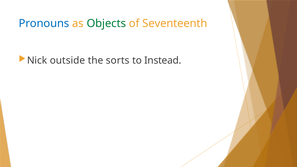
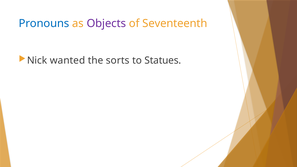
Objects colour: green -> purple (106, 23)
outside: outside -> wanted (67, 60)
Instead: Instead -> Statues (163, 60)
